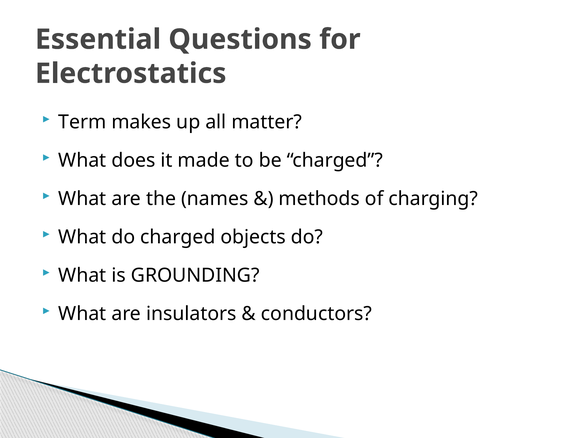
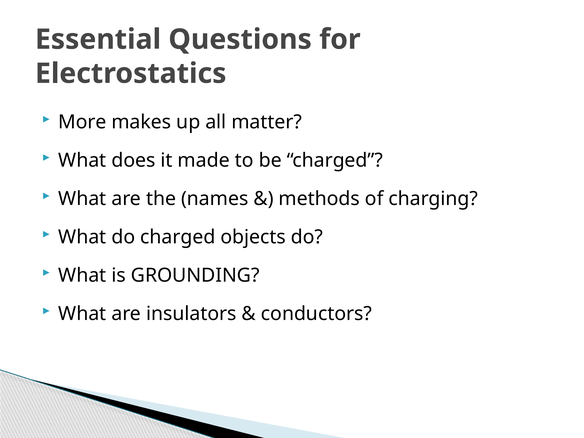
Term: Term -> More (82, 122)
